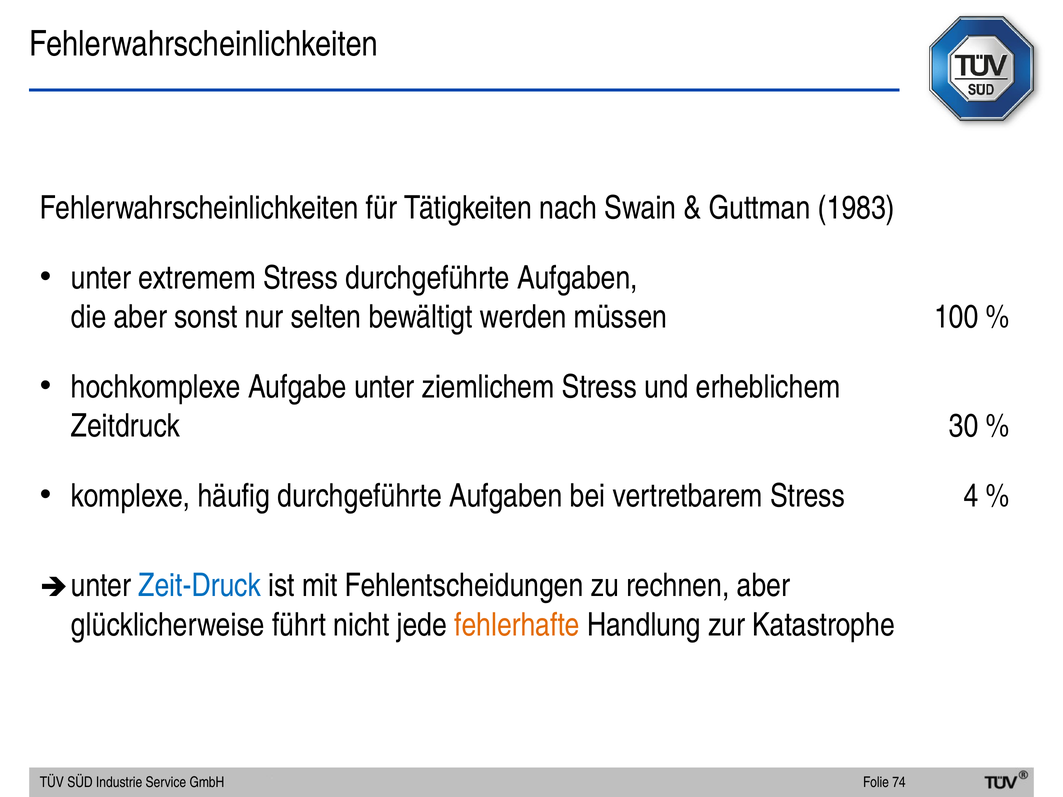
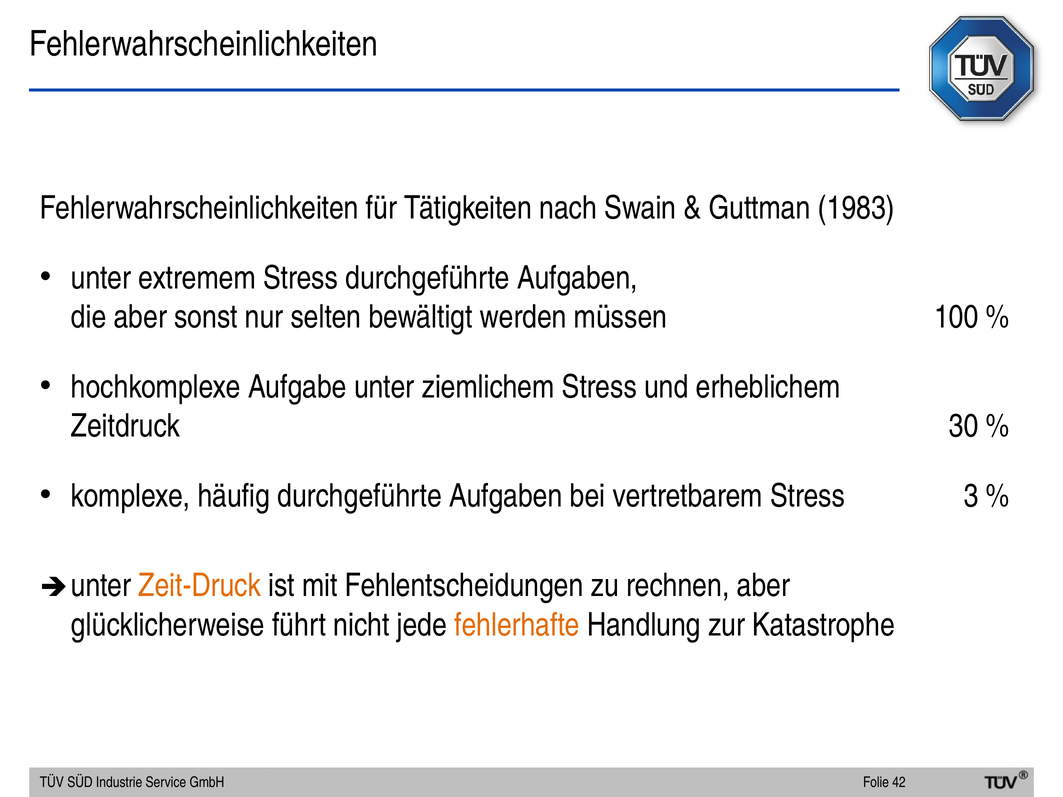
4: 4 -> 3 (971, 496)
Zeit-Druck colour: blue -> orange (200, 586)
74: 74 -> 42 (899, 782)
